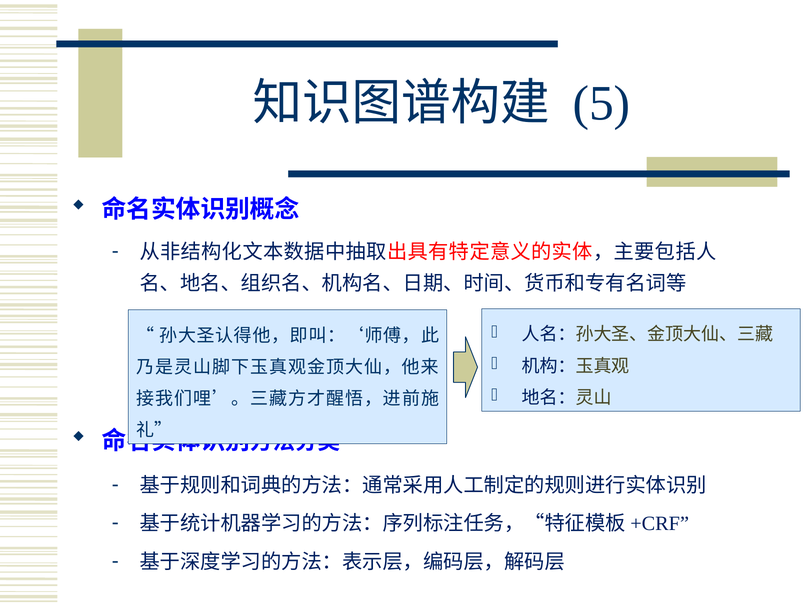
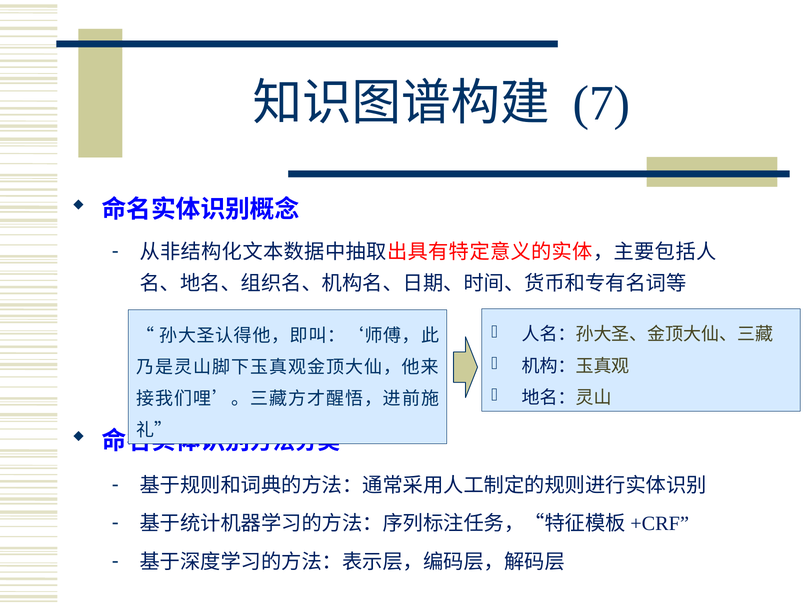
5: 5 -> 7 (602, 103)
